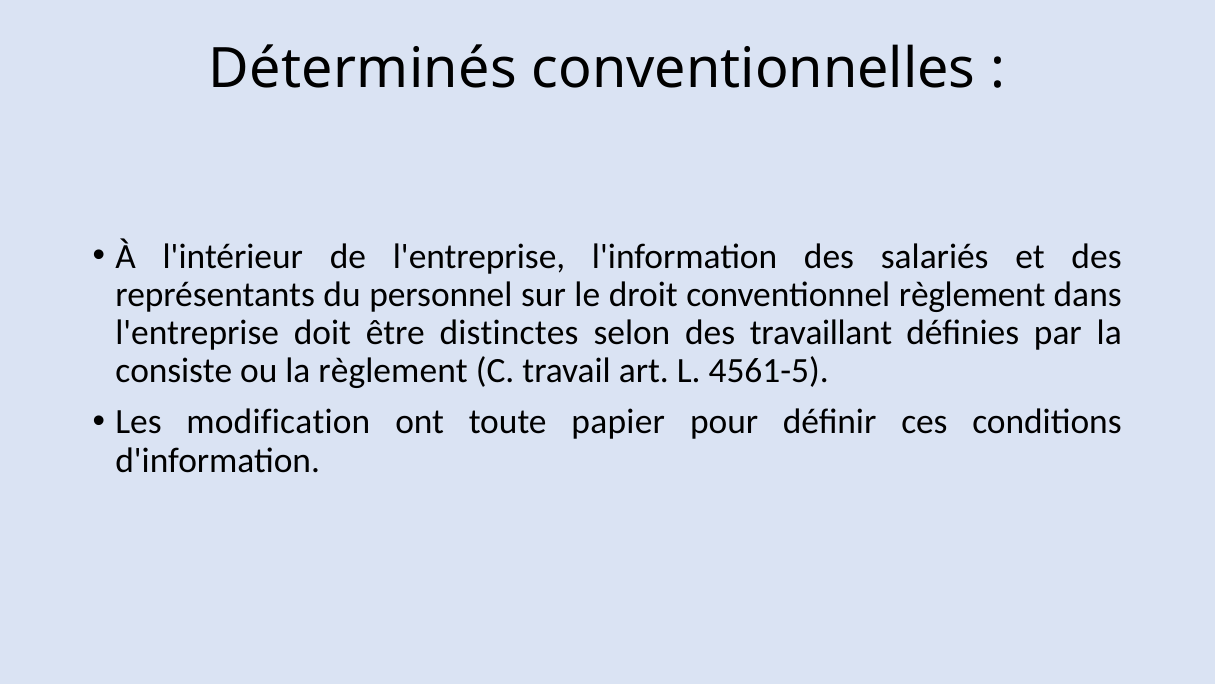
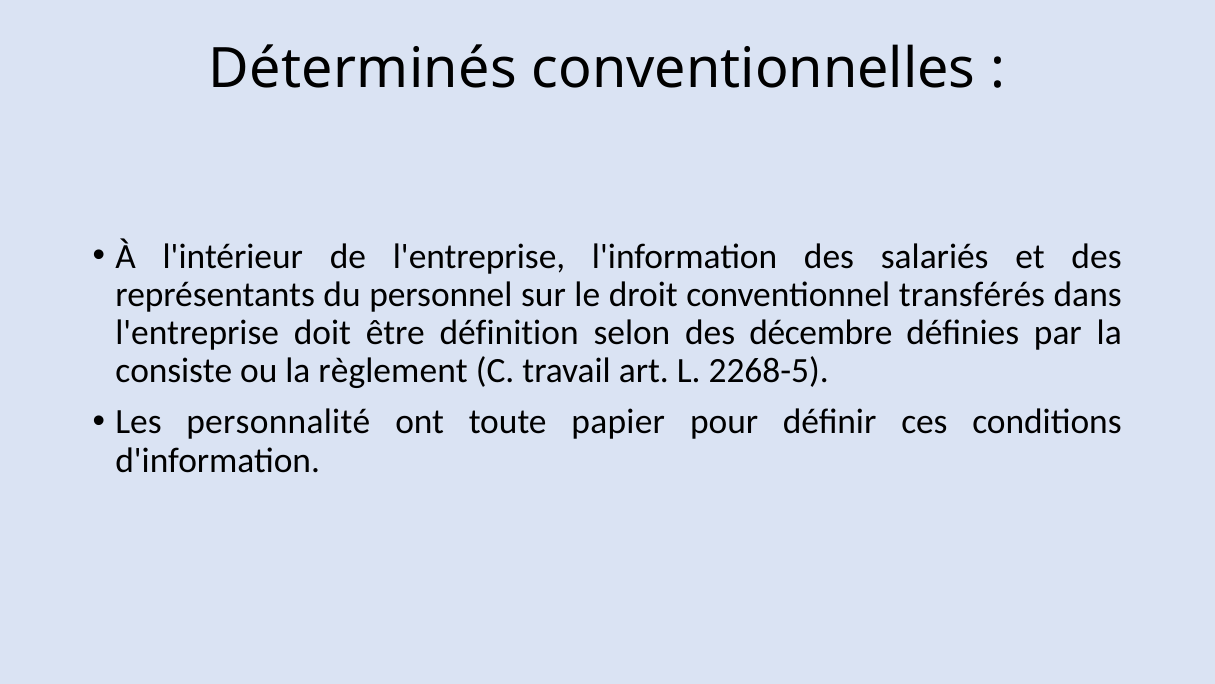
conventionnel règlement: règlement -> transférés (972, 294)
distinctes: distinctes -> définition (509, 333)
travaillant: travaillant -> décembre (821, 333)
4561-5: 4561-5 -> 2268-5 (769, 371)
modification: modification -> personnalité (278, 422)
